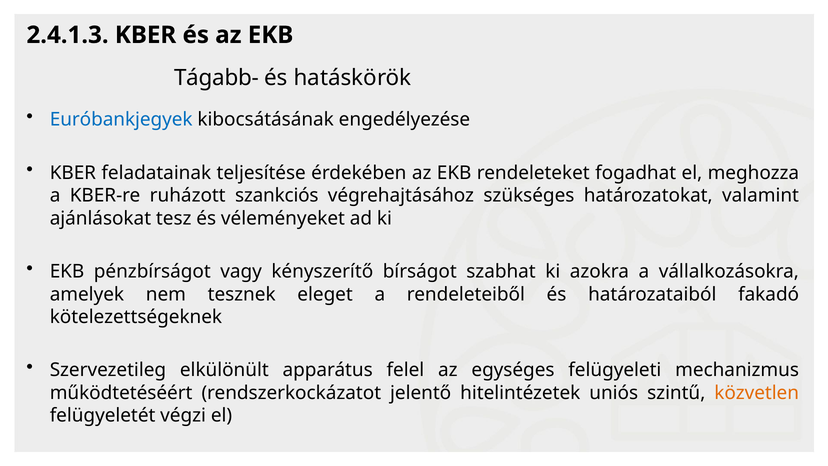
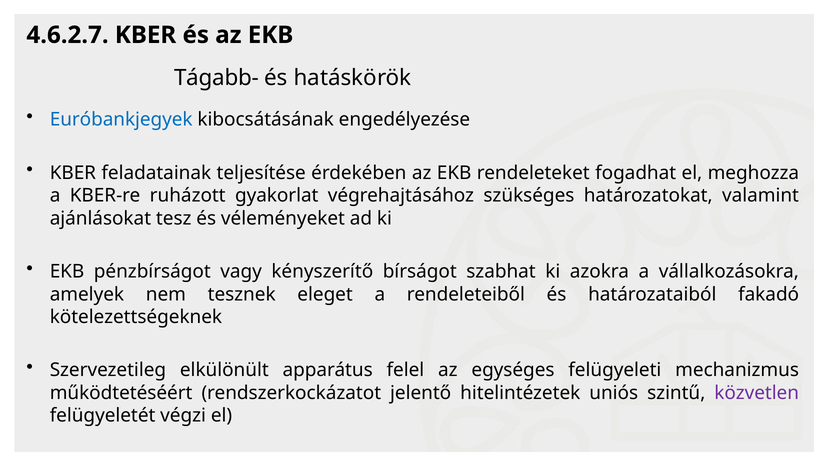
2.4.1.3: 2.4.1.3 -> 4.6.2.7 (68, 35)
szankciós: szankciós -> gyakorlat (277, 195)
közvetlen colour: orange -> purple (757, 393)
